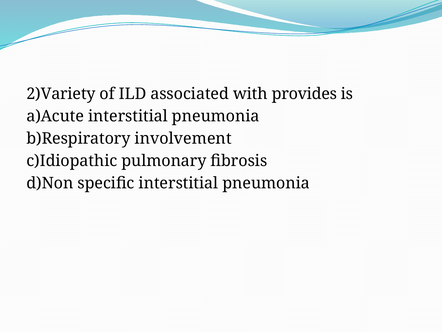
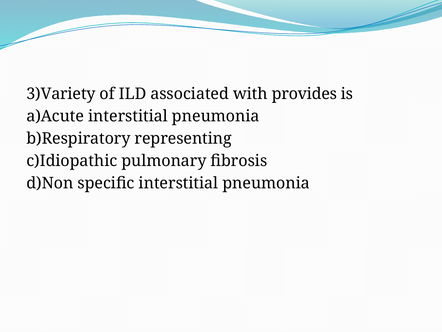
2)Variety: 2)Variety -> 3)Variety (61, 94)
involvement: involvement -> representing (183, 138)
